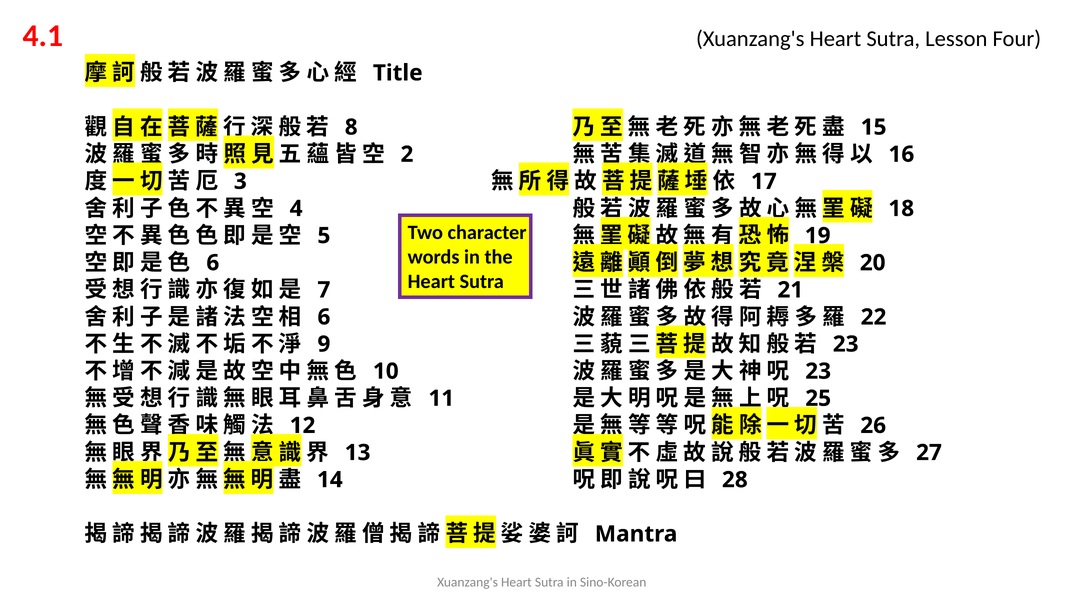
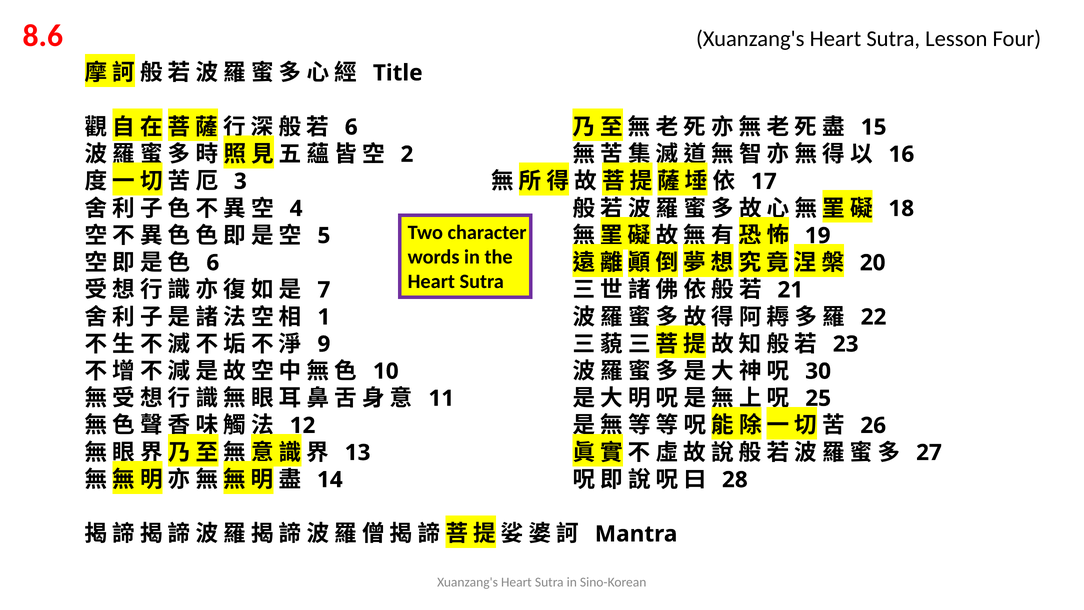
4.1: 4.1 -> 8.6 (43, 36)
8: 8 -> 6 (351, 127)
6: 6 -> 1 (324, 317)
23: 23 -> 30 (818, 371)
